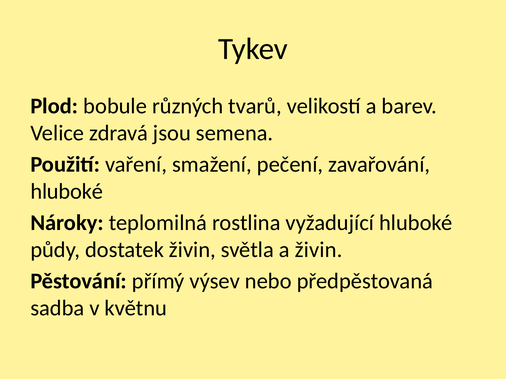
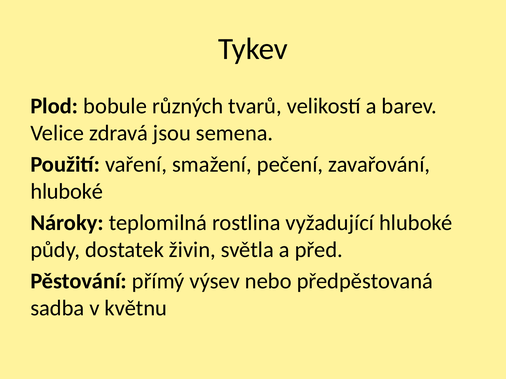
a živin: živin -> před (319, 250)
